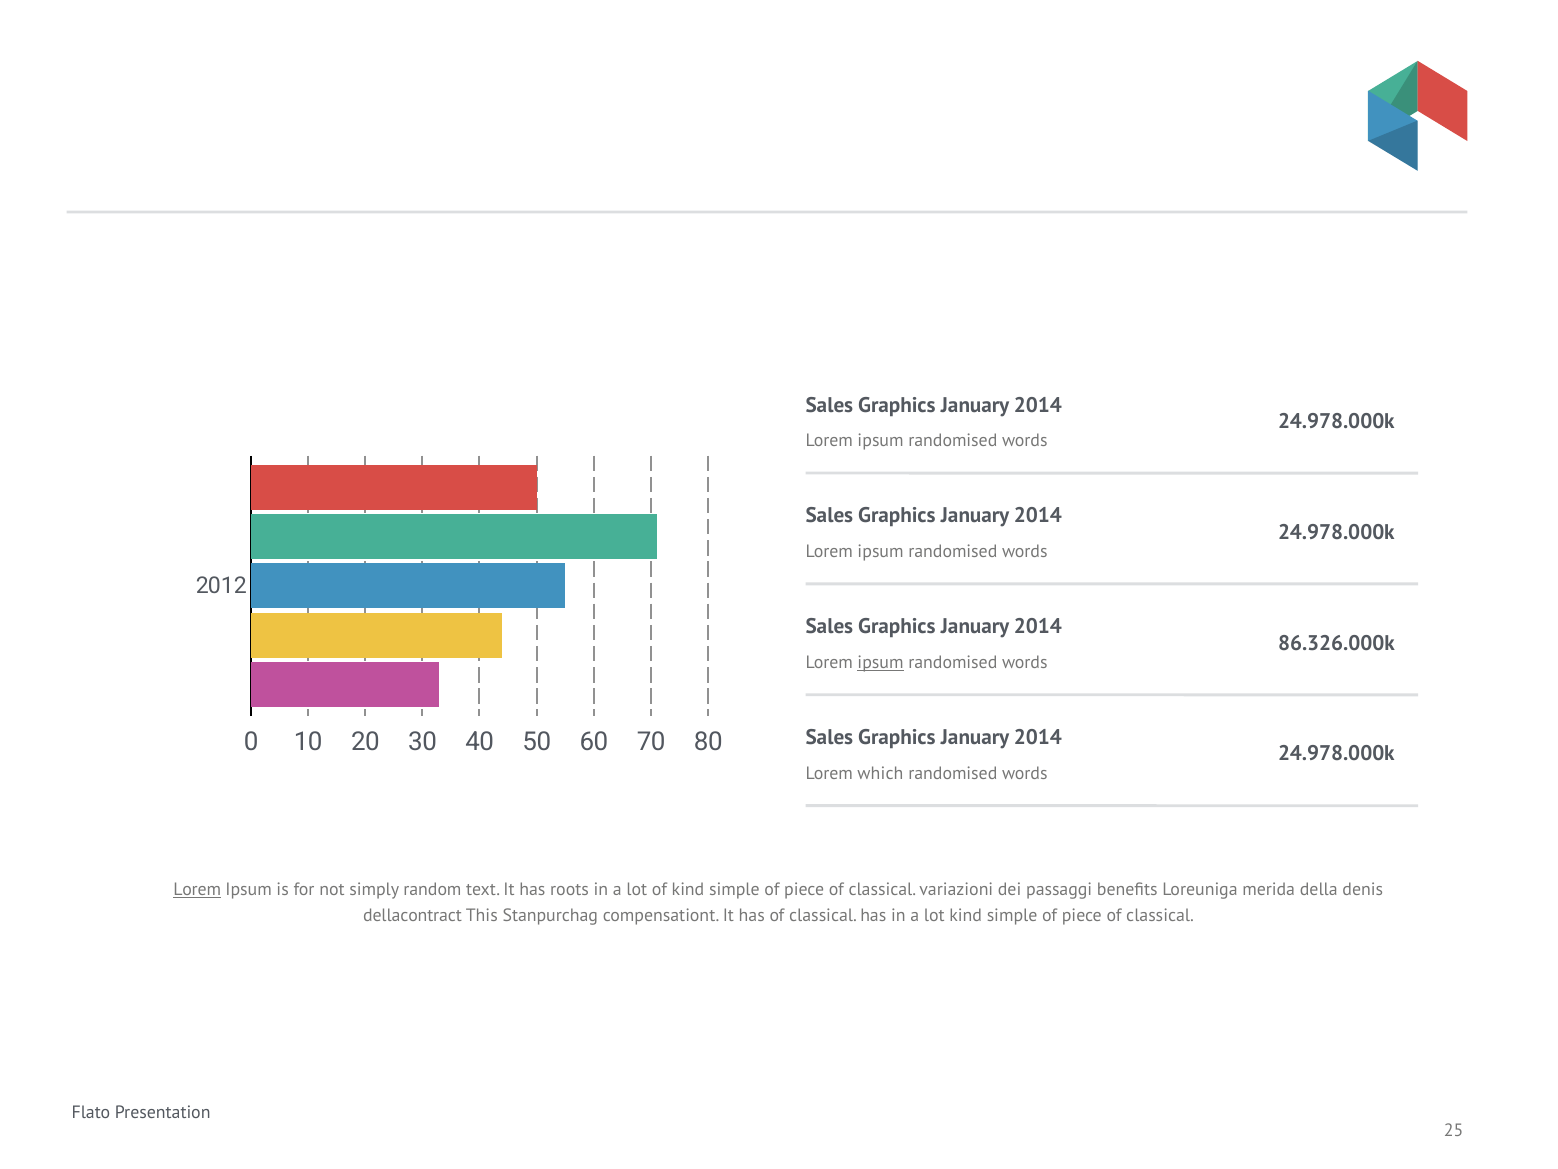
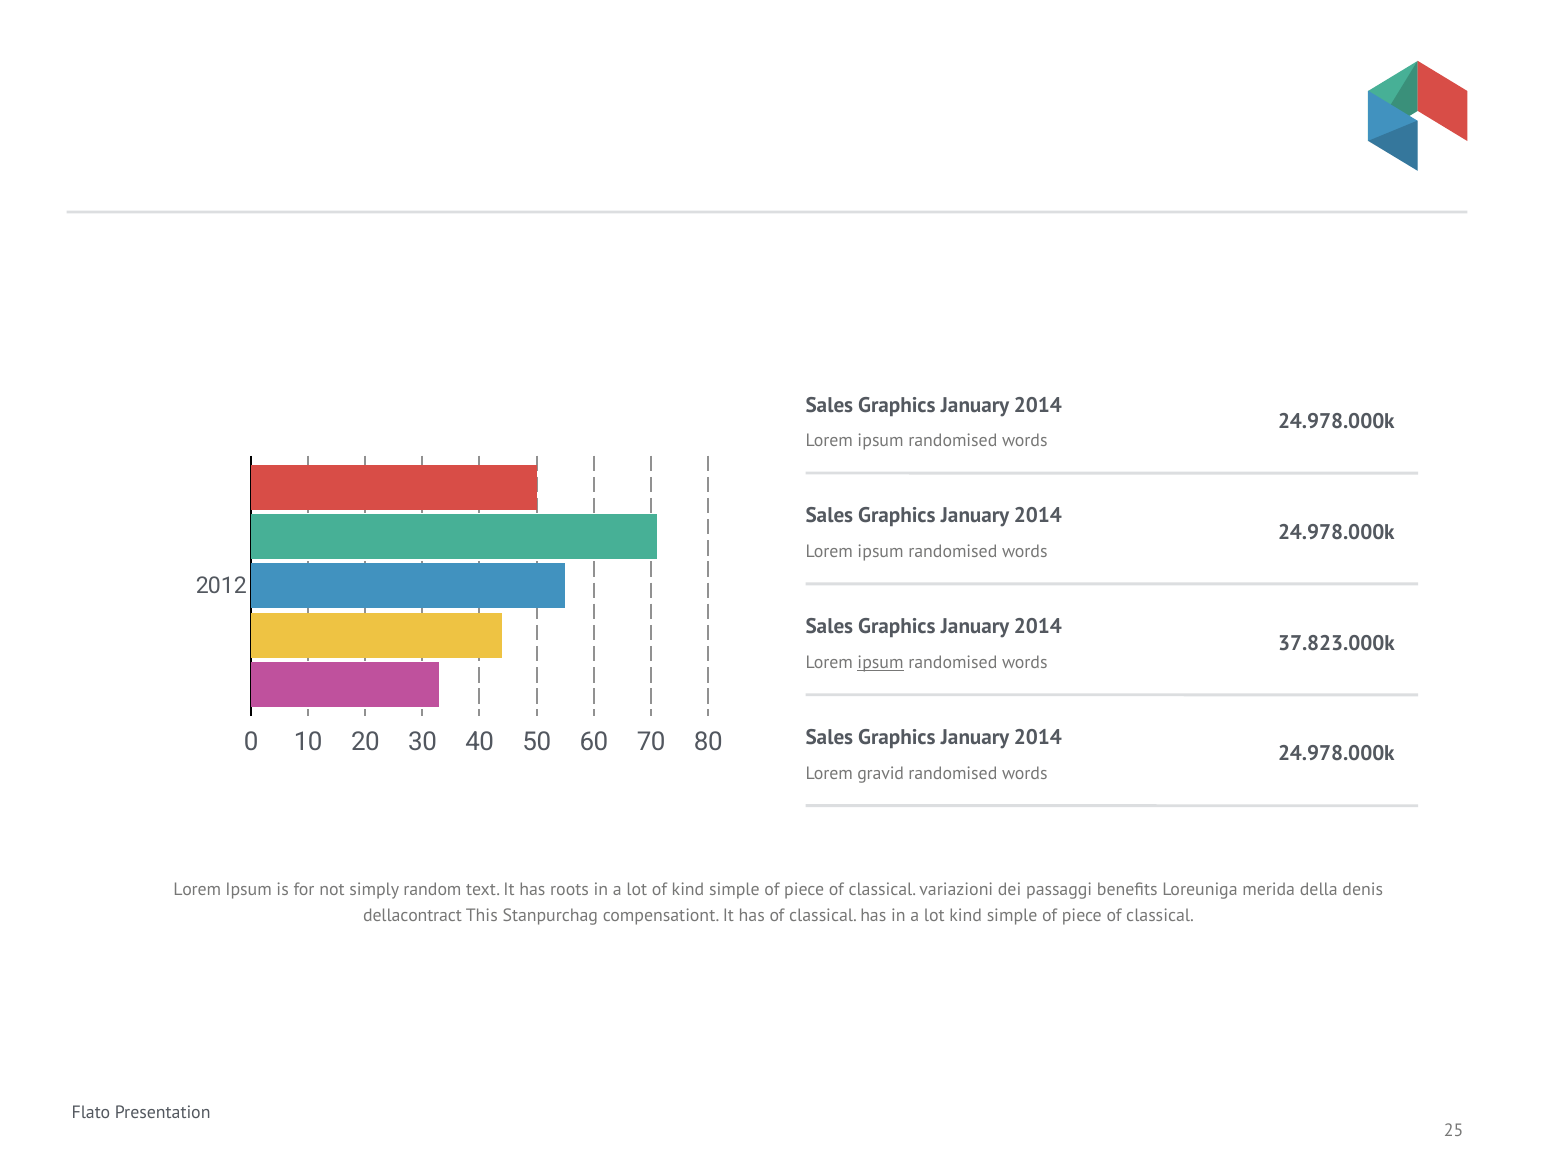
86.326.000k: 86.326.000k -> 37.823.000k (1336, 643)
which: which -> gravid (881, 773)
Lorem underline: present -> none (197, 890)
